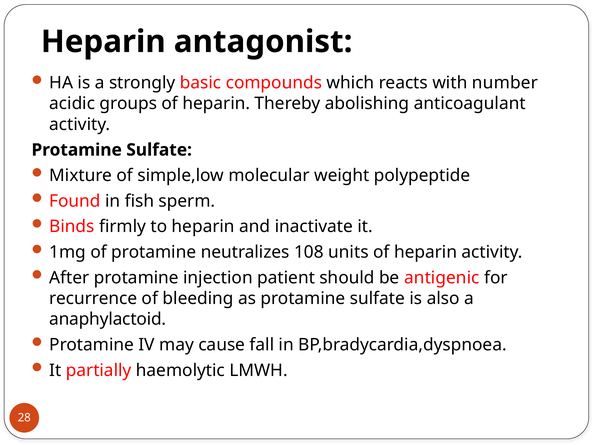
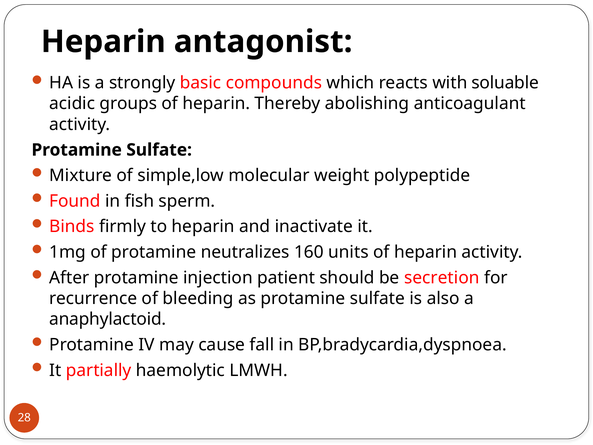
number: number -> soluable (505, 83)
108: 108 -> 160 (309, 252)
antigenic: antigenic -> secretion (442, 278)
